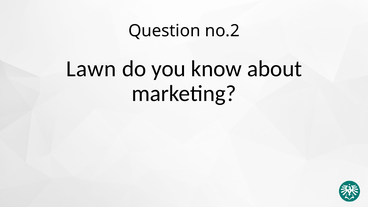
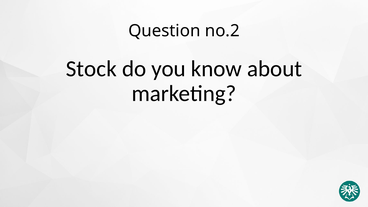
Lawn: Lawn -> Stock (91, 69)
